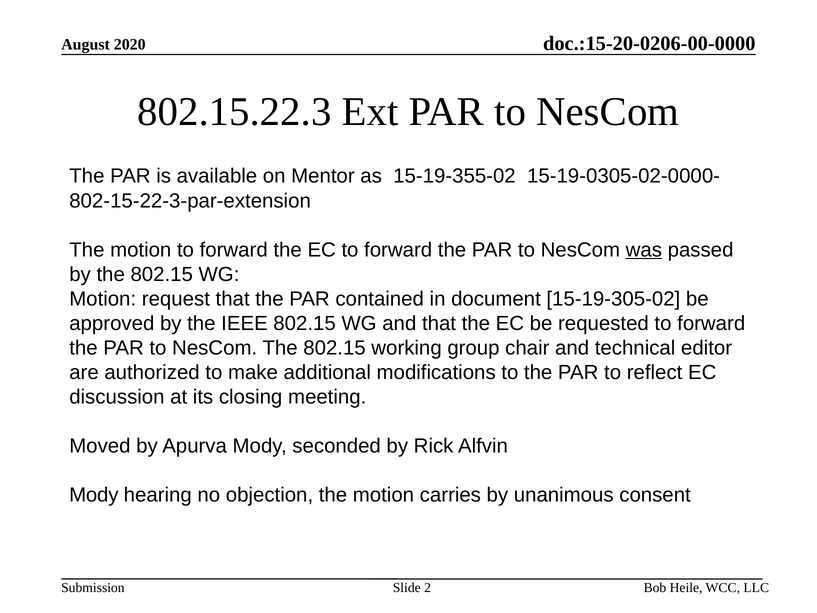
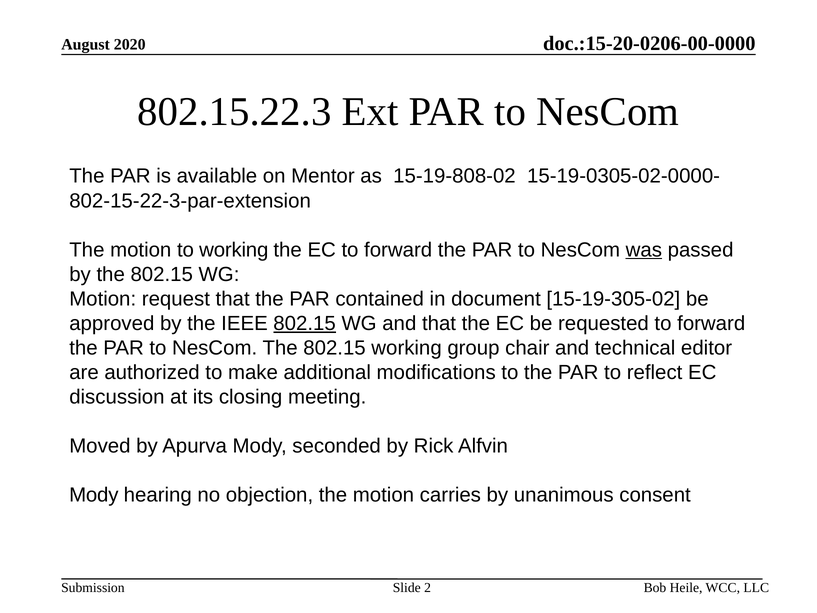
15-19-355-02: 15-19-355-02 -> 15-19-808-02 (454, 176)
motion to forward: forward -> working (234, 250)
802.15 underline: none -> present (305, 323)
